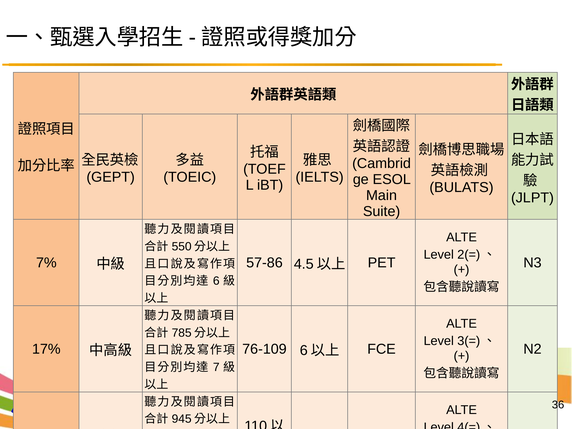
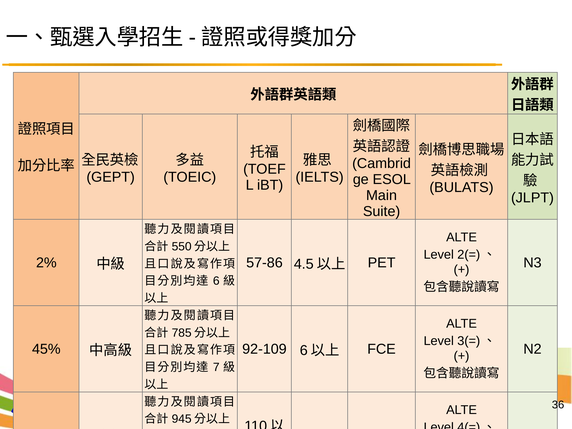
7%: 7% -> 2% (46, 263)
17%: 17% -> 45% (46, 349)
76-109: 76-109 -> 92-109 (264, 349)
